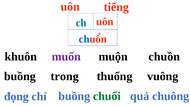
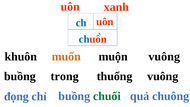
tiếng: tiếng -> xanh (116, 7)
muốn colour: purple -> orange (66, 56)
muộn chuồn: chuồn -> vuông (164, 56)
